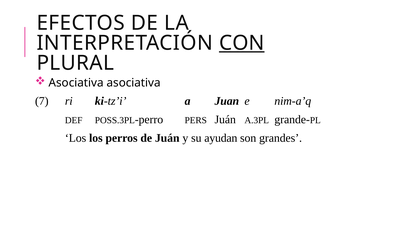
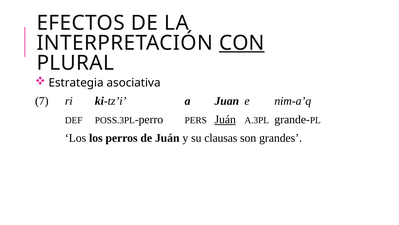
Asociativa: Asociativa -> Estrategia (76, 83)
Juán underline: none -> present (225, 119)
ayudan: ayudan -> clausas (221, 138)
